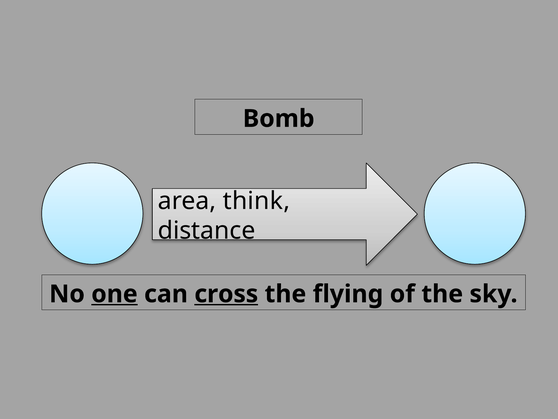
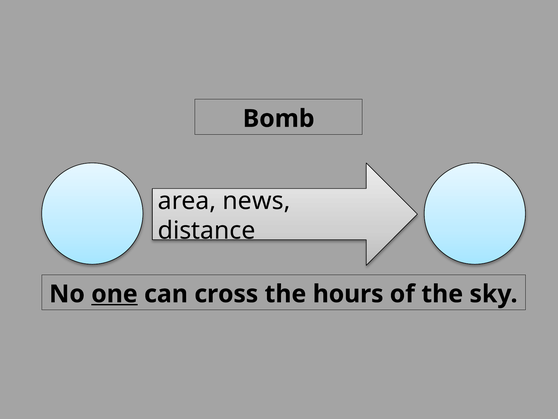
think: think -> news (256, 201)
cross underline: present -> none (226, 294)
flying: flying -> hours (348, 294)
